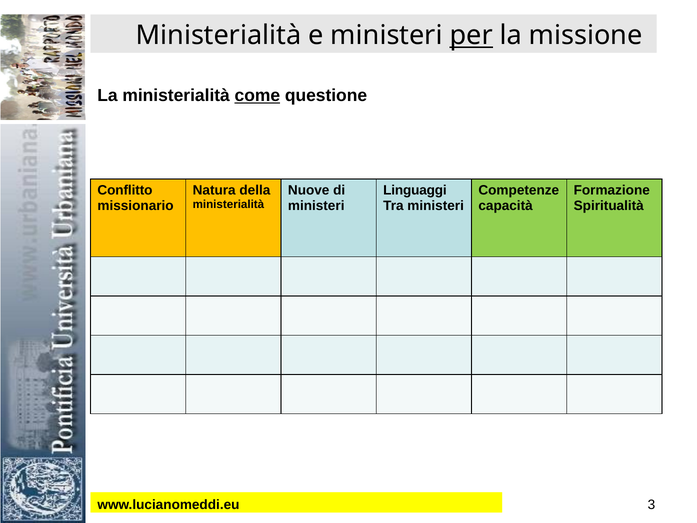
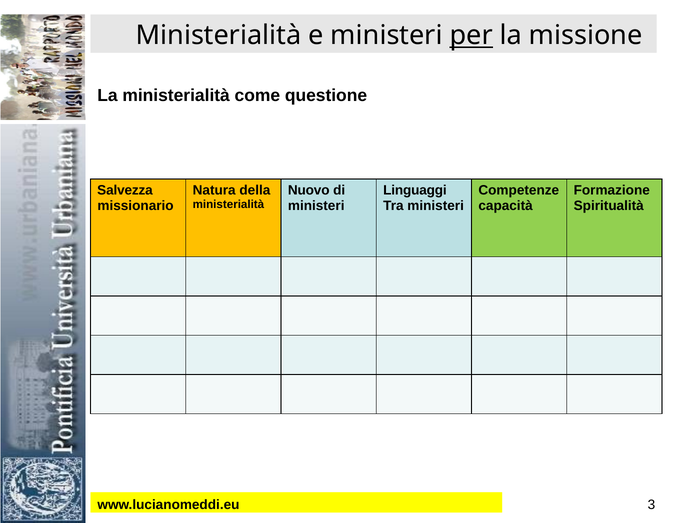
come underline: present -> none (257, 95)
Conflitto: Conflitto -> Salvezza (125, 190)
Nuove: Nuove -> Nuovo (309, 190)
